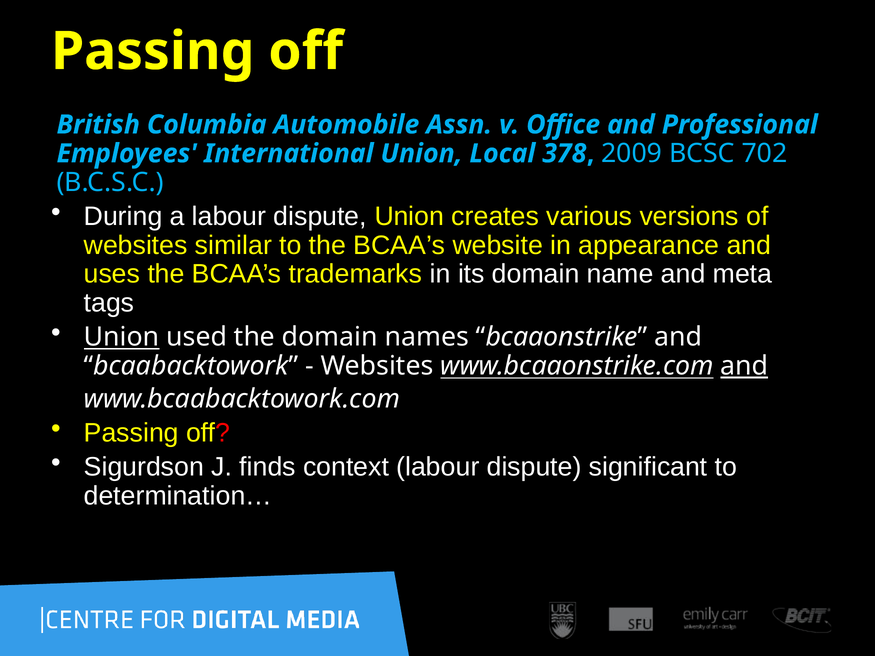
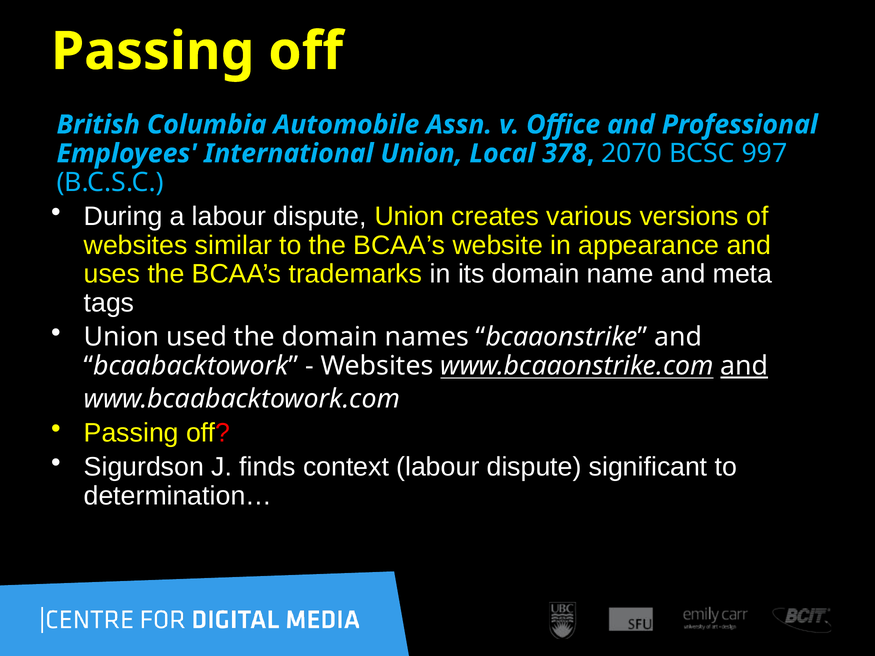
2009: 2009 -> 2070 (632, 154)
702: 702 -> 997 (765, 154)
Union underline: present -> none (122, 337)
